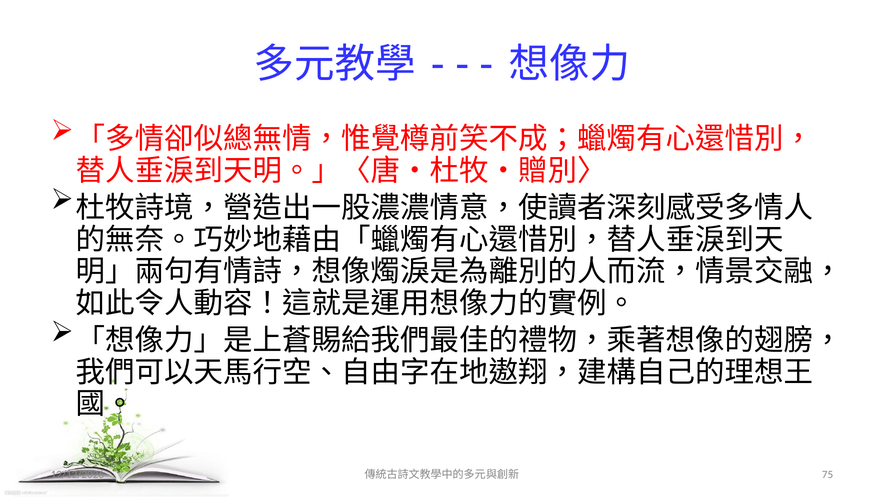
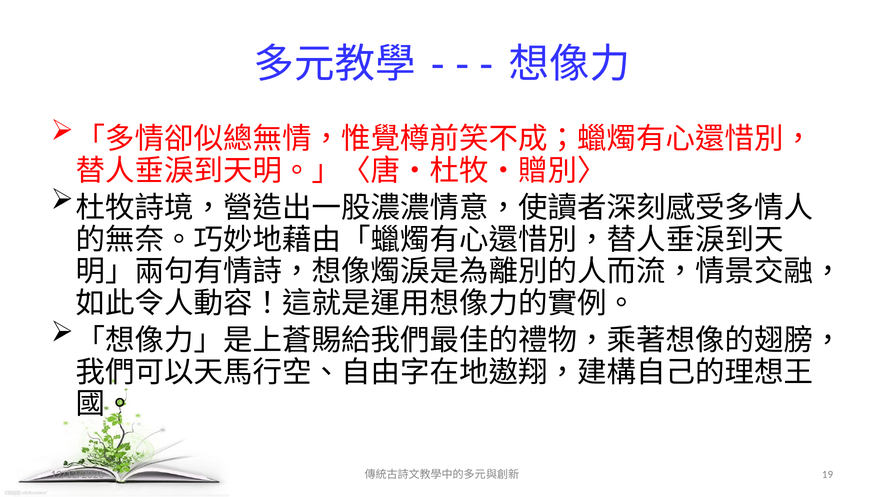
75: 75 -> 19 (828, 475)
